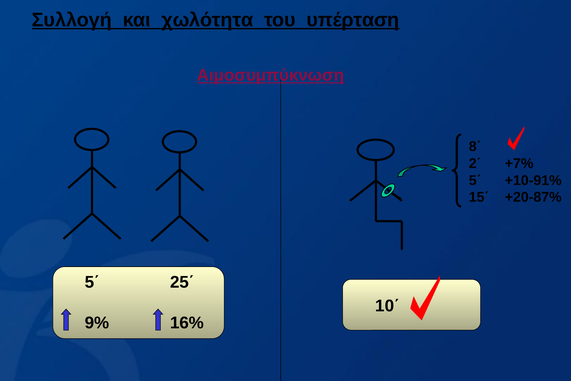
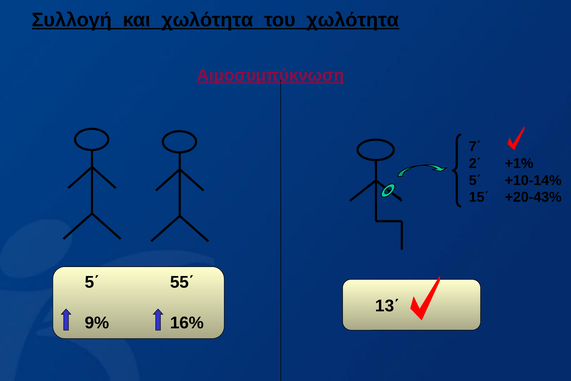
του υπέρταση: υπέρταση -> χωλότητα (353, 20)
8΄: 8΄ -> 7΄ (475, 146)
+7%: +7% -> +1% (519, 163)
+10-91%: +10-91% -> +10-14% (533, 180)
+20-87%: +20-87% -> +20-43% (533, 197)
25΄: 25΄ -> 55΄ (182, 282)
10΄: 10΄ -> 13΄ (387, 305)
